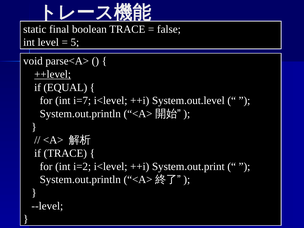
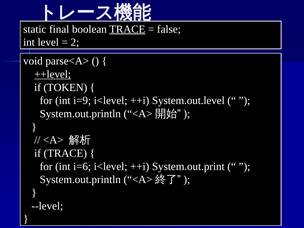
TRACE underline: none -> present (127, 29)
5: 5 -> 2 (75, 42)
EQUAL: EQUAL -> TOKEN (65, 87)
i=7: i=7 -> i=9 (82, 101)
i=2: i=2 -> i=6 (82, 166)
